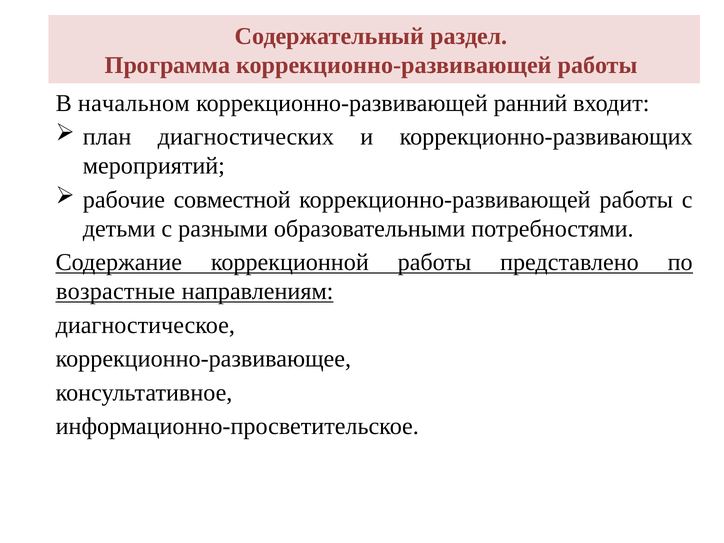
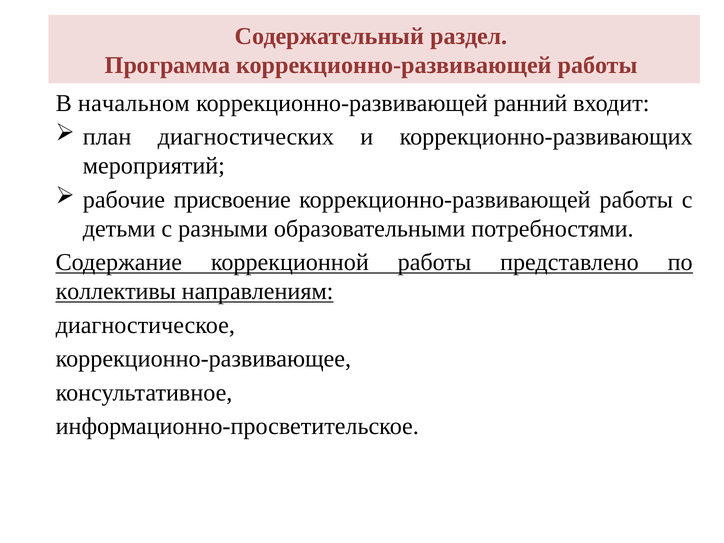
совместной: совместной -> присвоение (232, 200)
возрастные: возрастные -> коллективы (116, 291)
